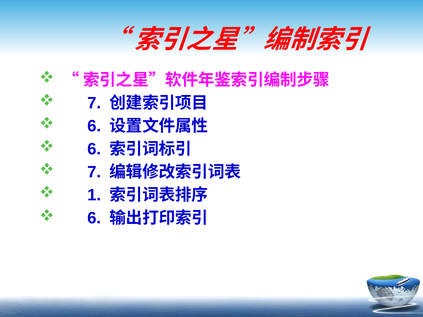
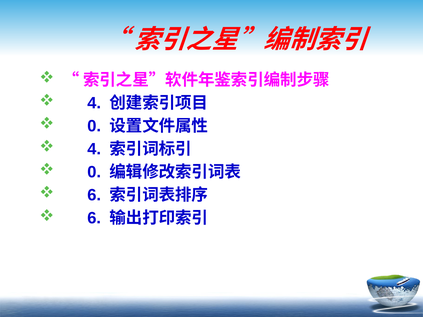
7: 7 -> 4 (94, 103)
6: 6 -> 0 (94, 126)
6: 6 -> 4 (94, 149)
7: 7 -> 0 (94, 172)
1: 1 -> 6 (94, 195)
